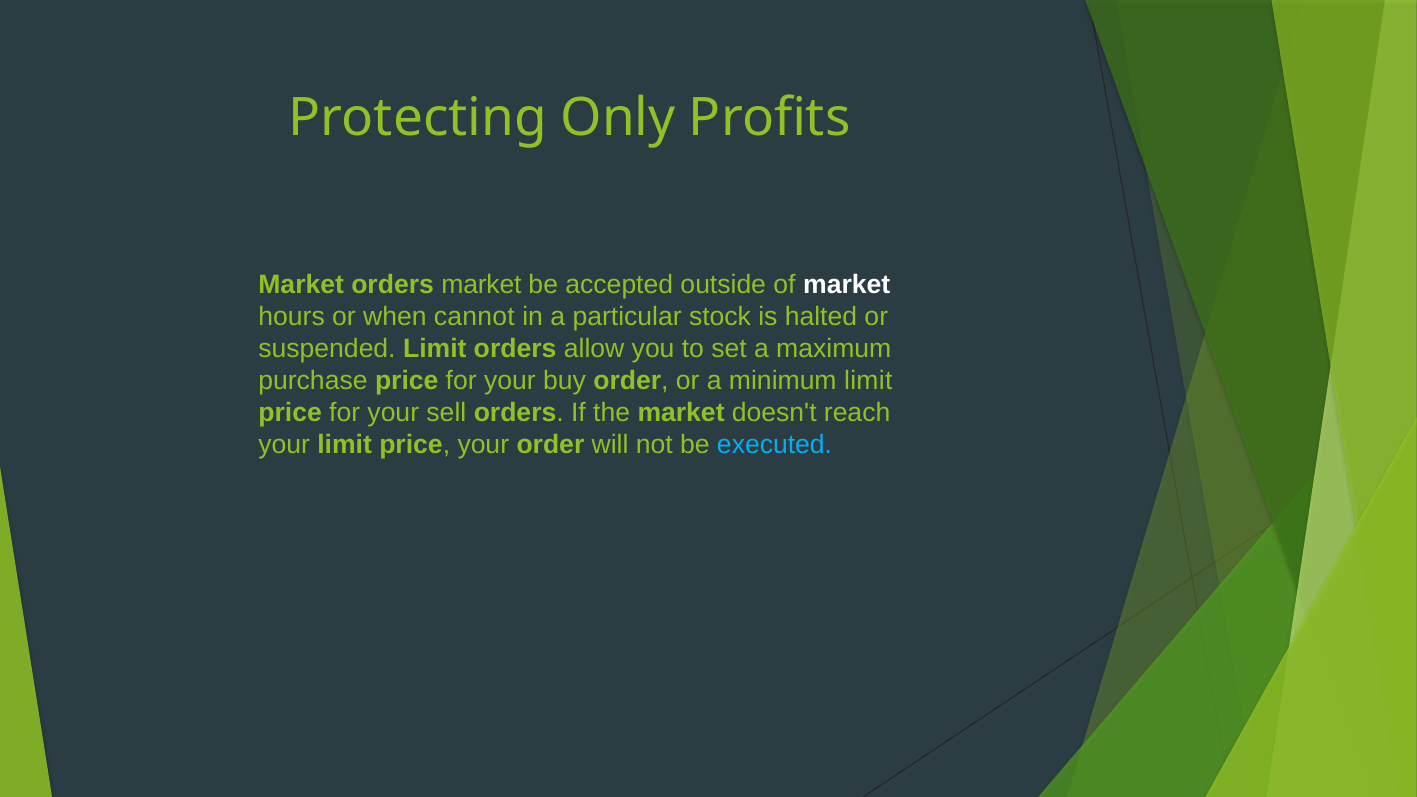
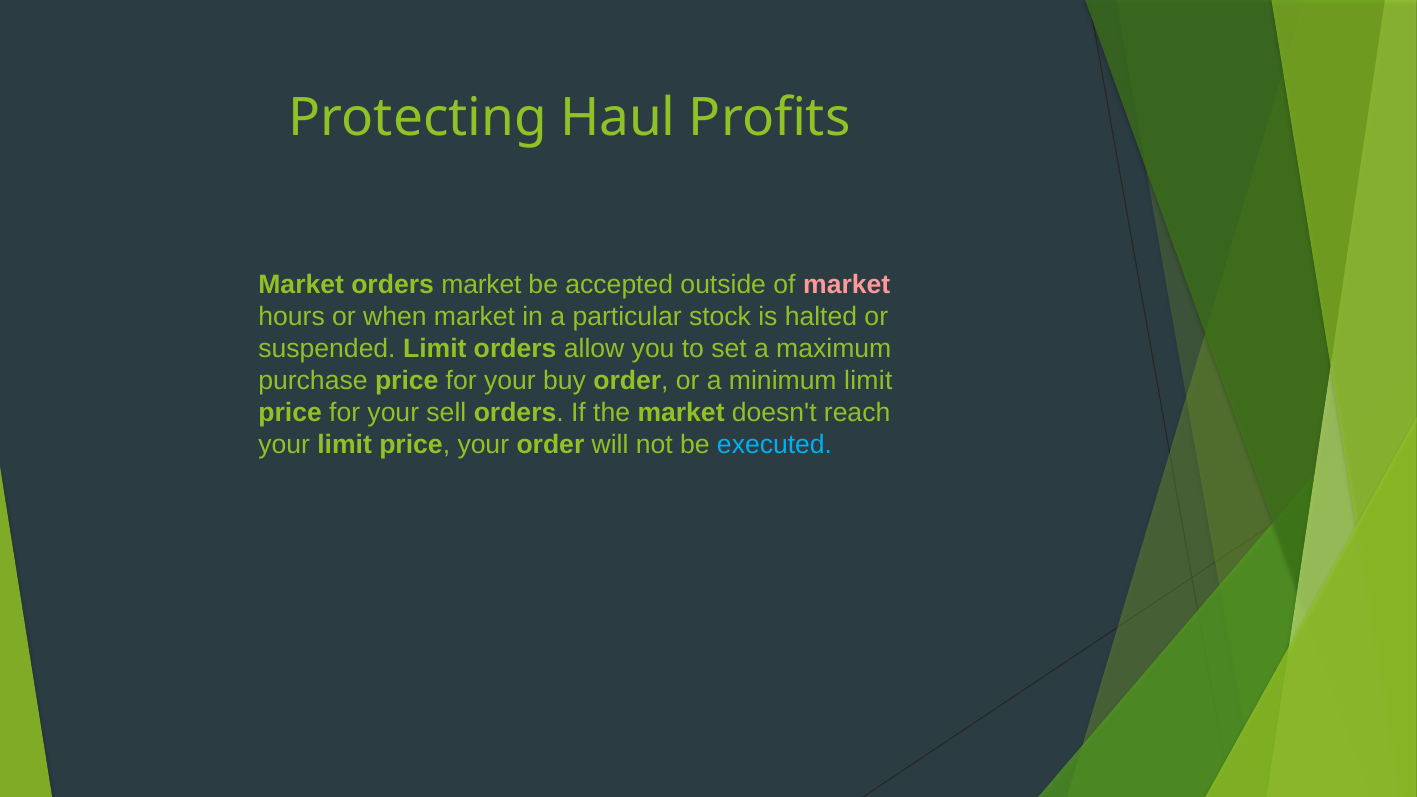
Only: Only -> Haul (618, 118)
market colour: white -> pink (847, 285)
when cannot: cannot -> market (475, 317)
